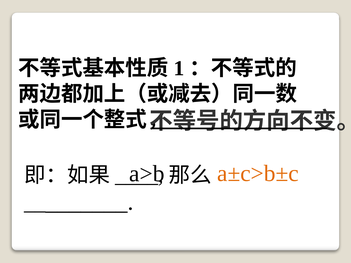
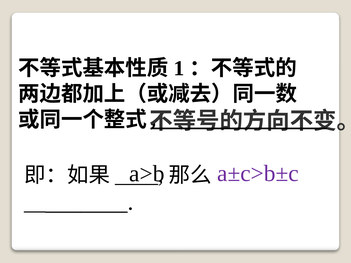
a±c>b±c colour: orange -> purple (258, 174)
